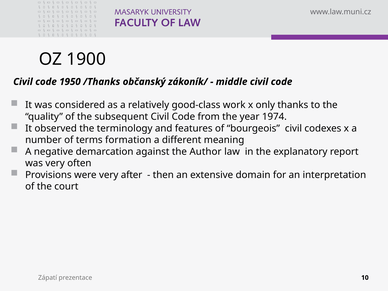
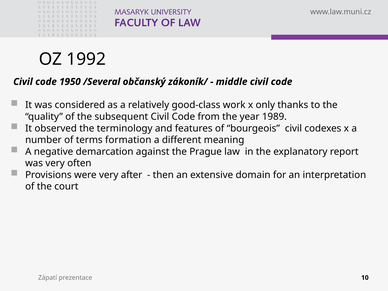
1900: 1900 -> 1992 (86, 59)
/Thanks: /Thanks -> /Several (102, 82)
1974: 1974 -> 1989 (274, 117)
Author: Author -> Prague (206, 152)
